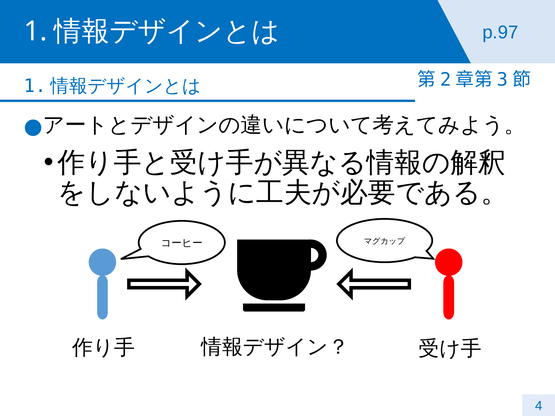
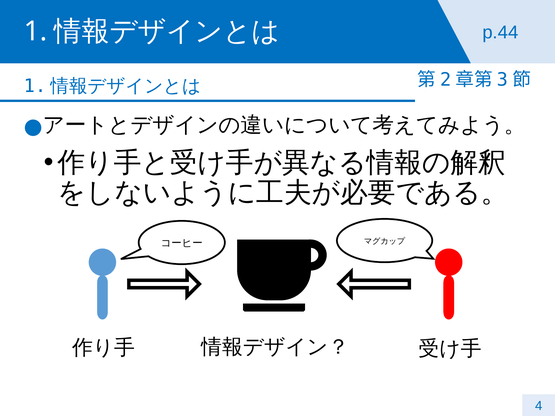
p.97: p.97 -> p.44 (500, 32)
